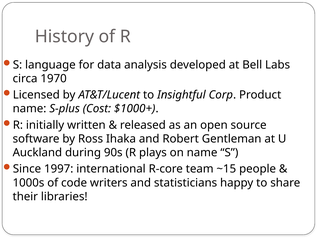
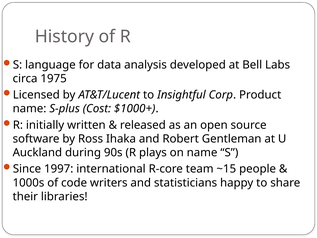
1970: 1970 -> 1975 (54, 78)
